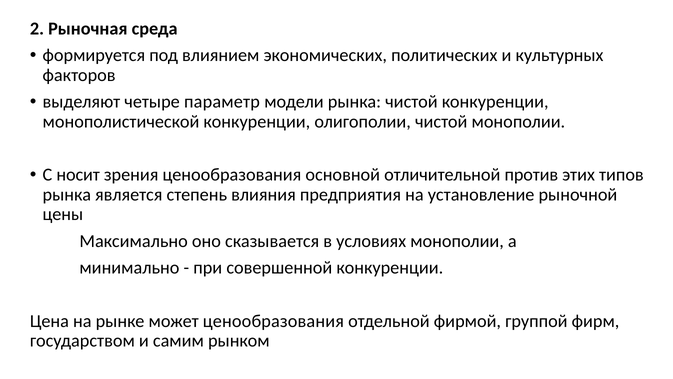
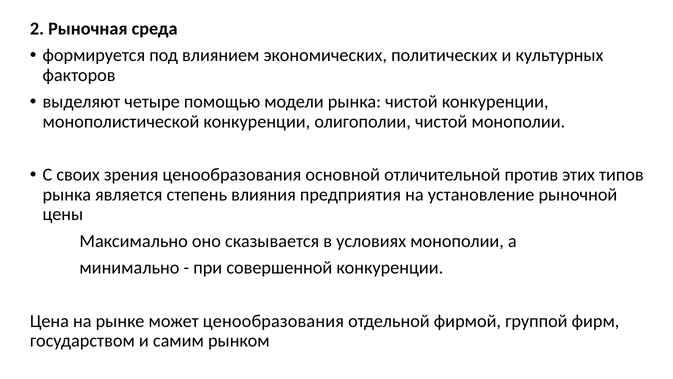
параметр: параметр -> помощью (222, 102)
носит: носит -> своих (78, 175)
